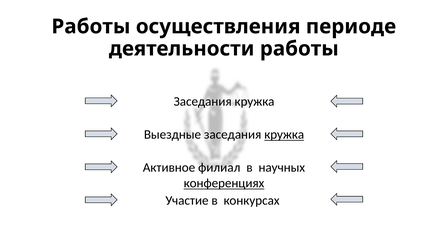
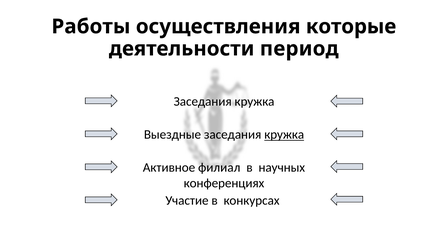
периоде: периоде -> которые (351, 27)
деятельности работы: работы -> период (299, 49)
конференциях underline: present -> none (224, 183)
